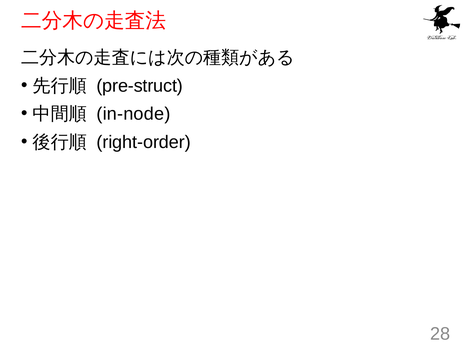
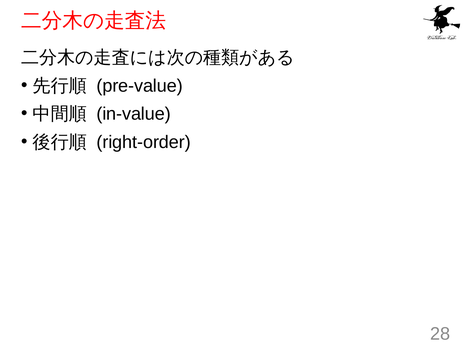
pre-struct: pre-struct -> pre-value (140, 86)
in-node: in-node -> in-value (134, 114)
